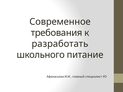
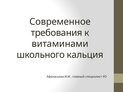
разработать: разработать -> витаминами (60, 44)
питание: питание -> кальция (85, 55)
